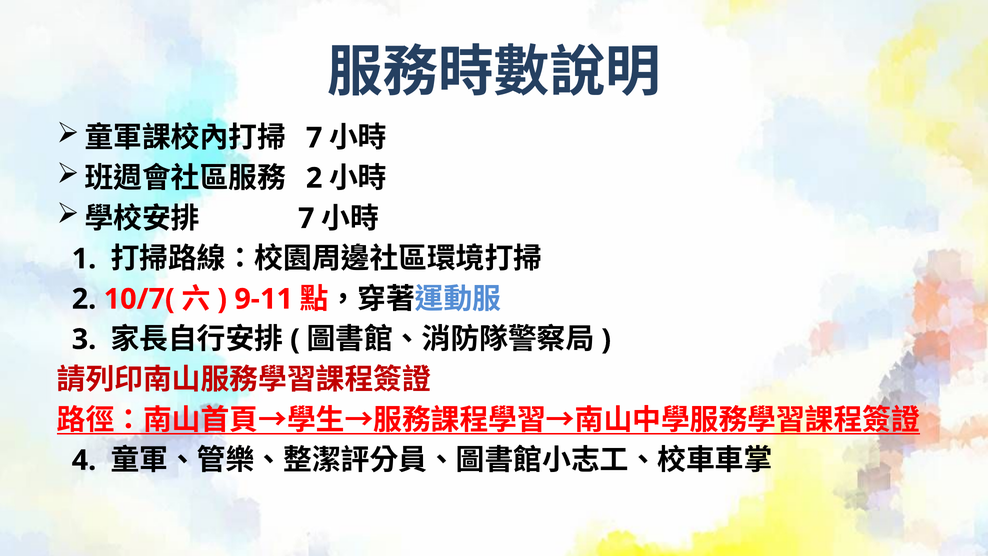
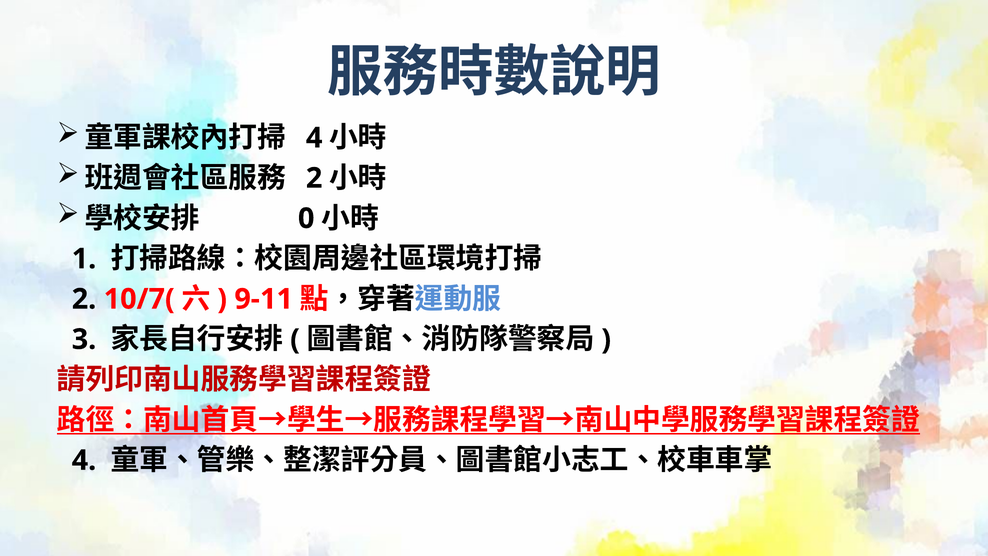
7: 7 -> 4 (314, 138)
7: 7 -> 0 (306, 218)
